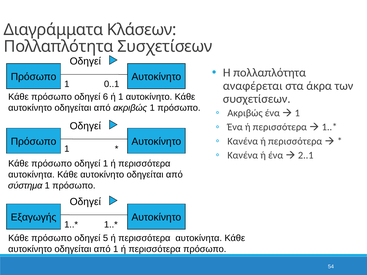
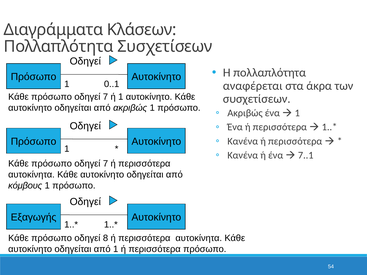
6: 6 -> 7 (105, 97)
2..1: 2..1 -> 7..1 (306, 155)
1: 1 -> 7 (105, 164)
σύστημα: σύστημα -> κόμβους (25, 186)
5: 5 -> 8 (105, 238)
